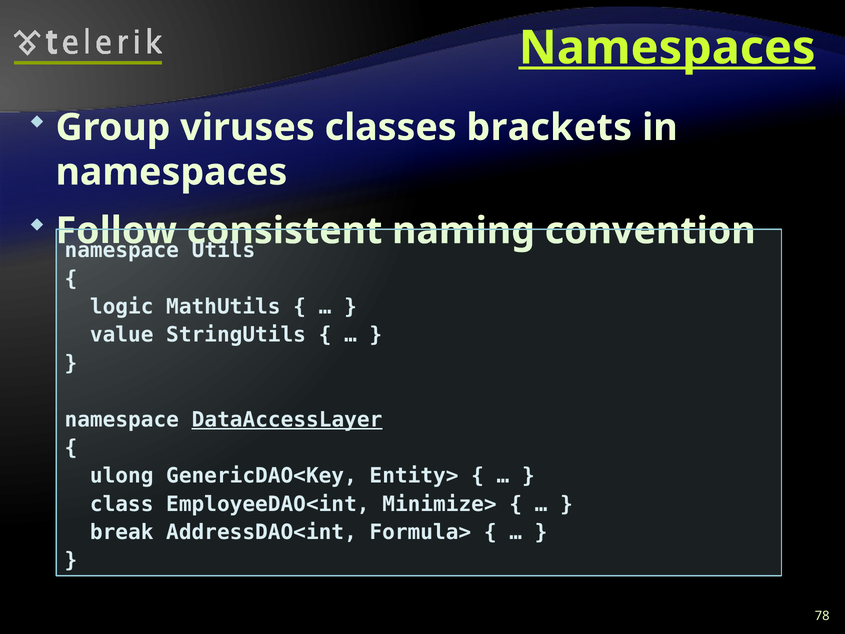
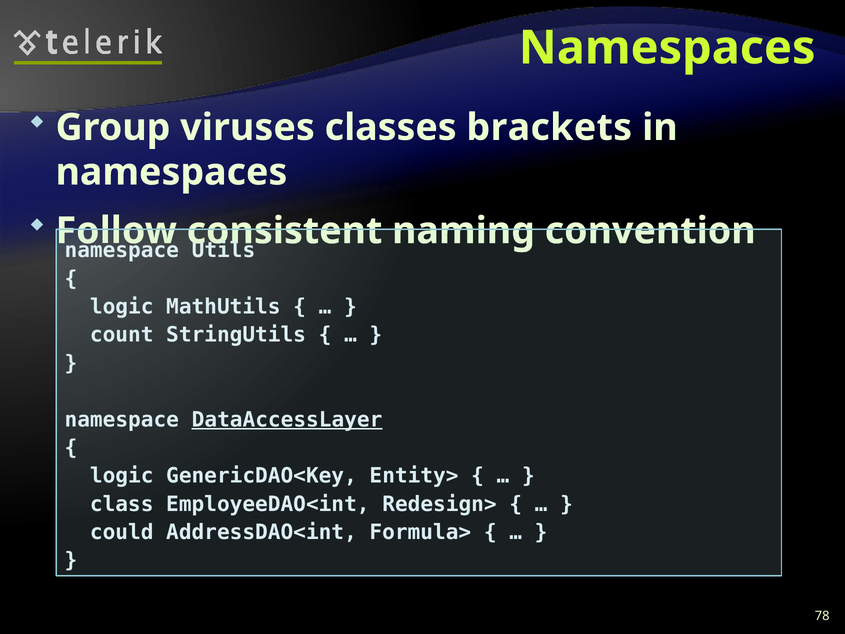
Namespaces underline: present -> none (667, 48)
value: value -> count (122, 335)
ulong: ulong -> logic (122, 476)
Minimize>: Minimize> -> Redesign> (439, 504)
break: break -> could (122, 532)
